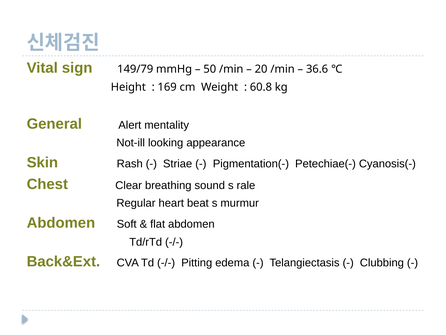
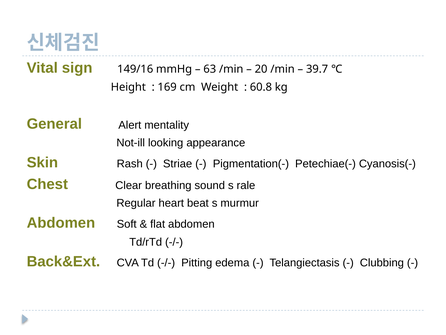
149/79: 149/79 -> 149/16 (135, 69)
50: 50 -> 63 (210, 69)
36.6: 36.6 -> 39.7 (317, 69)
